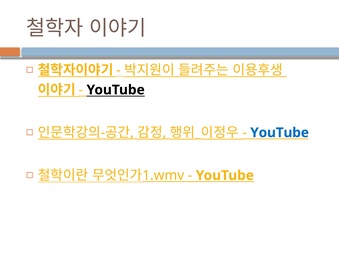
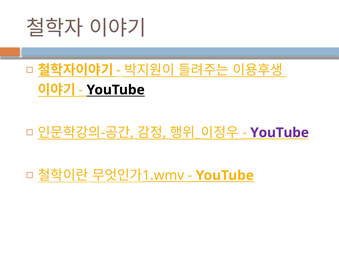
YouTube colour: blue -> purple (280, 133)
